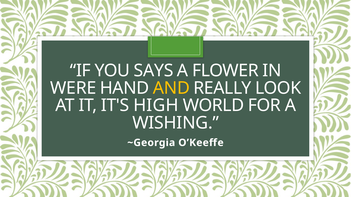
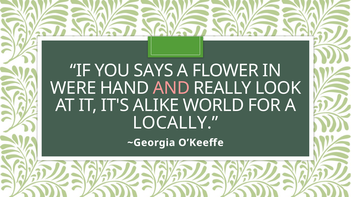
AND colour: yellow -> pink (171, 88)
HIGH: HIGH -> ALIKE (156, 106)
WISHING: WISHING -> LOCALLY (175, 123)
